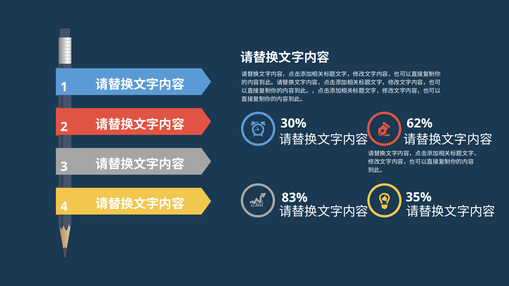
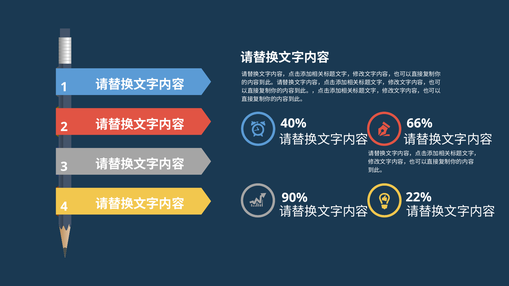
30%: 30% -> 40% (293, 123)
62%: 62% -> 66% (420, 123)
35%: 35% -> 22% (419, 197)
83%: 83% -> 90% (295, 198)
